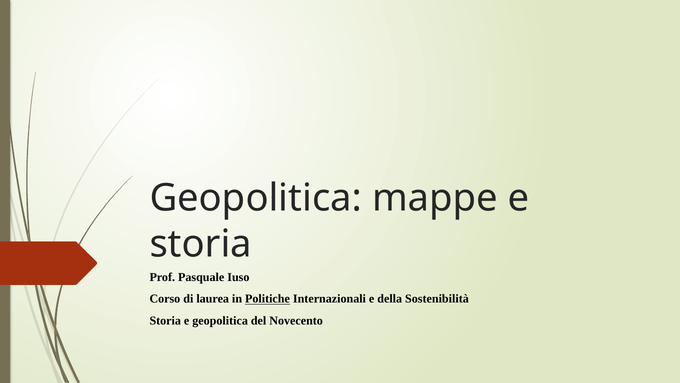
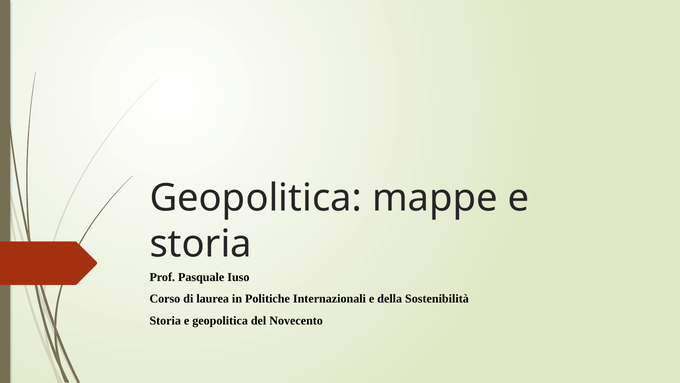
Politiche underline: present -> none (267, 299)
